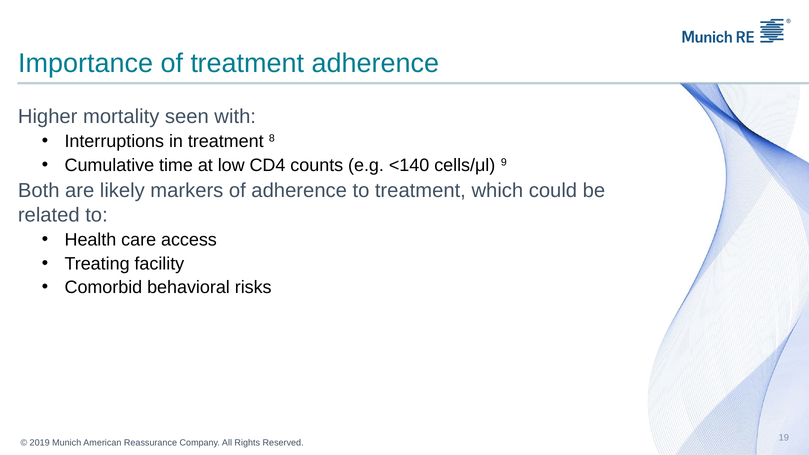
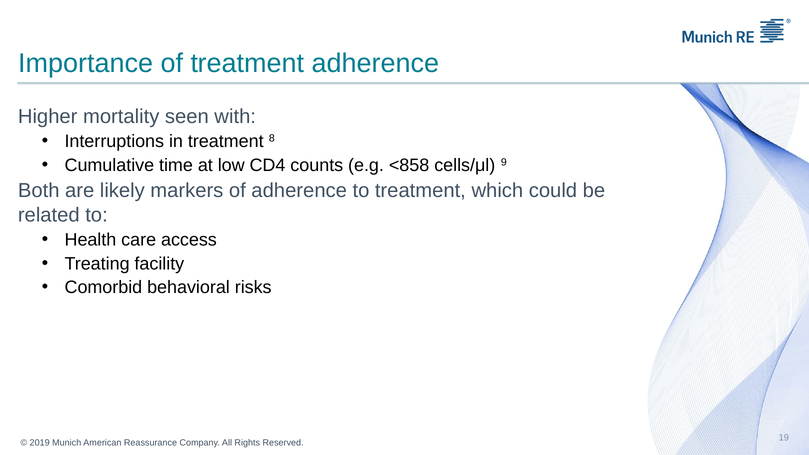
<140: <140 -> <858 (409, 165)
